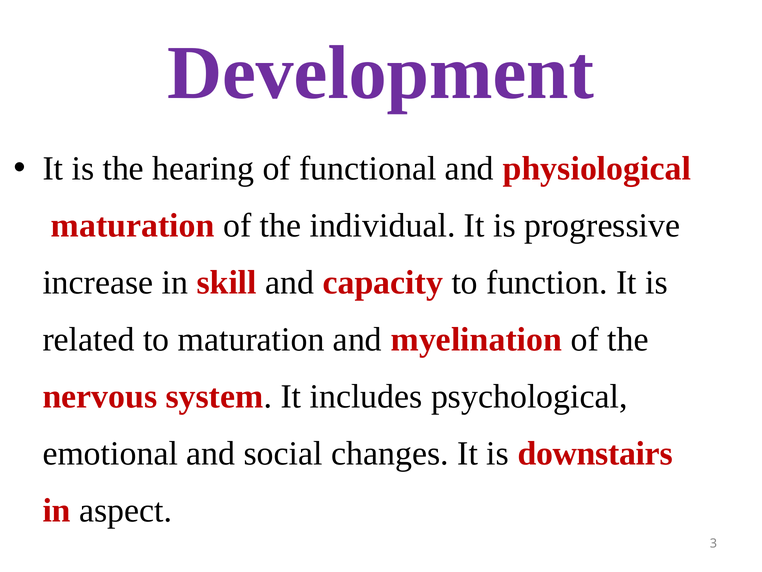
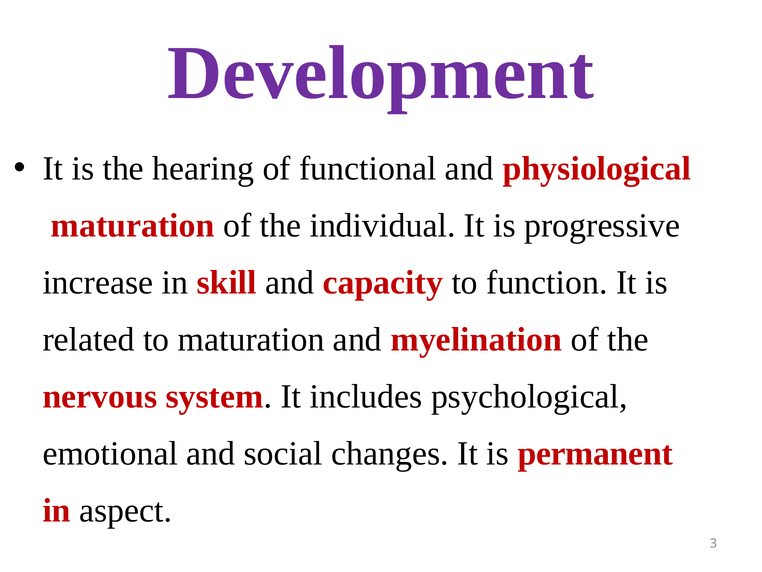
downstairs: downstairs -> permanent (595, 453)
